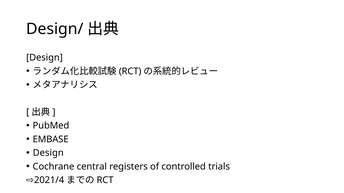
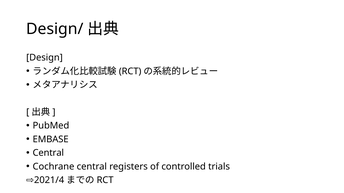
Design: Design -> Central (48, 153)
